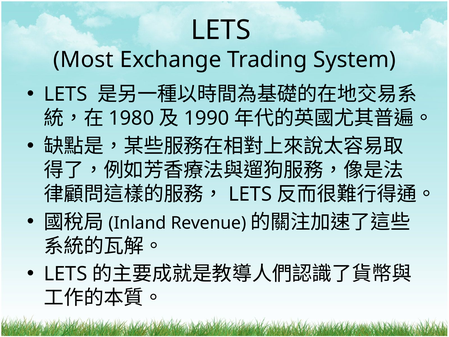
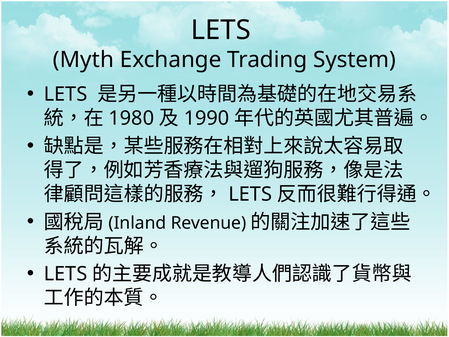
Most: Most -> Myth (83, 60)
